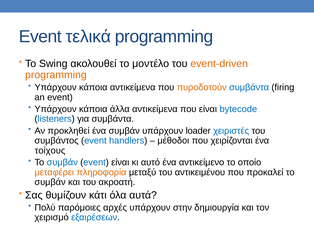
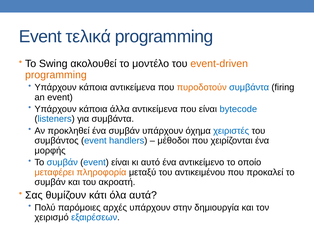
loader: loader -> όχημα (198, 130)
τοίχους: τοίχους -> μορφής (50, 150)
